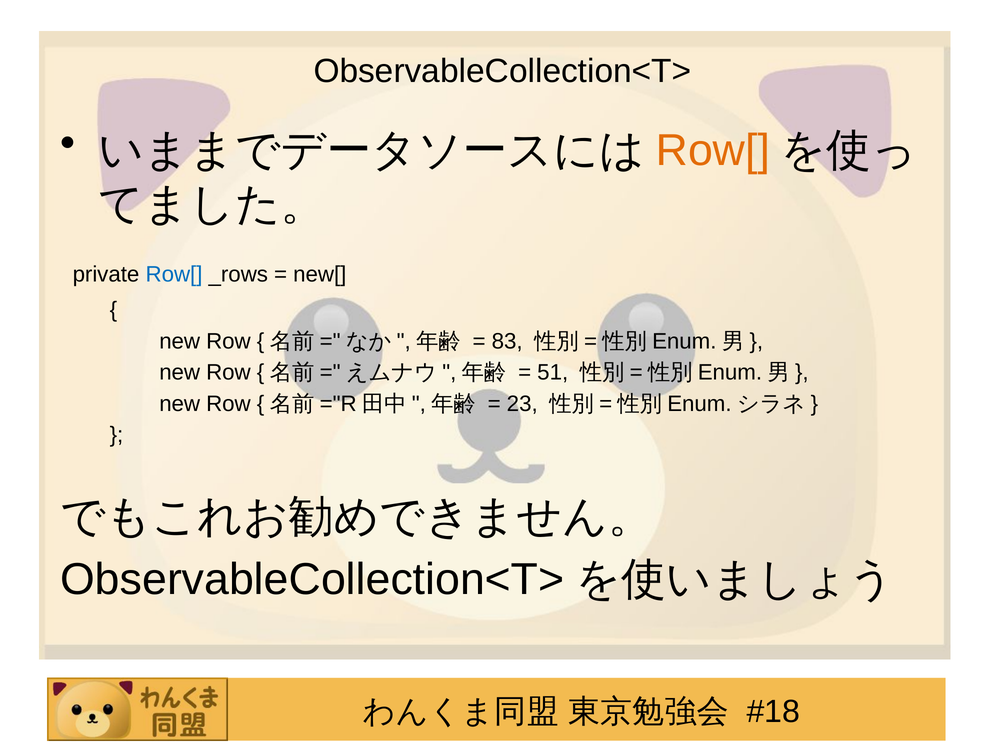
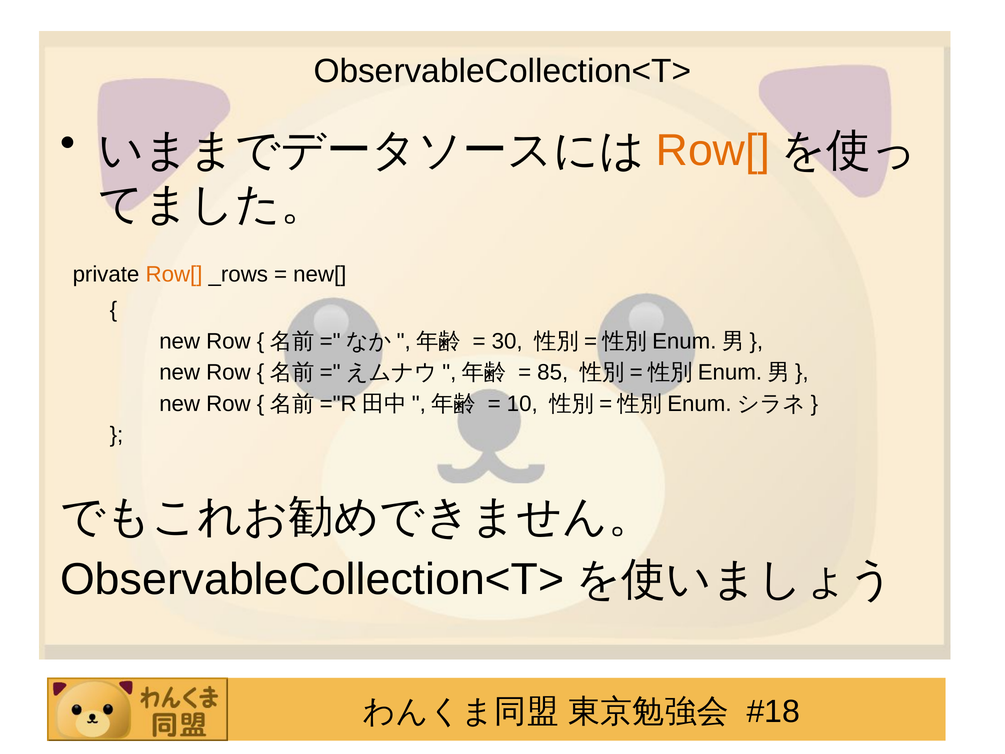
Row[ colour: blue -> orange (174, 274)
83: 83 -> 30 (507, 341)
51: 51 -> 85 (553, 372)
23: 23 -> 10 (522, 404)
